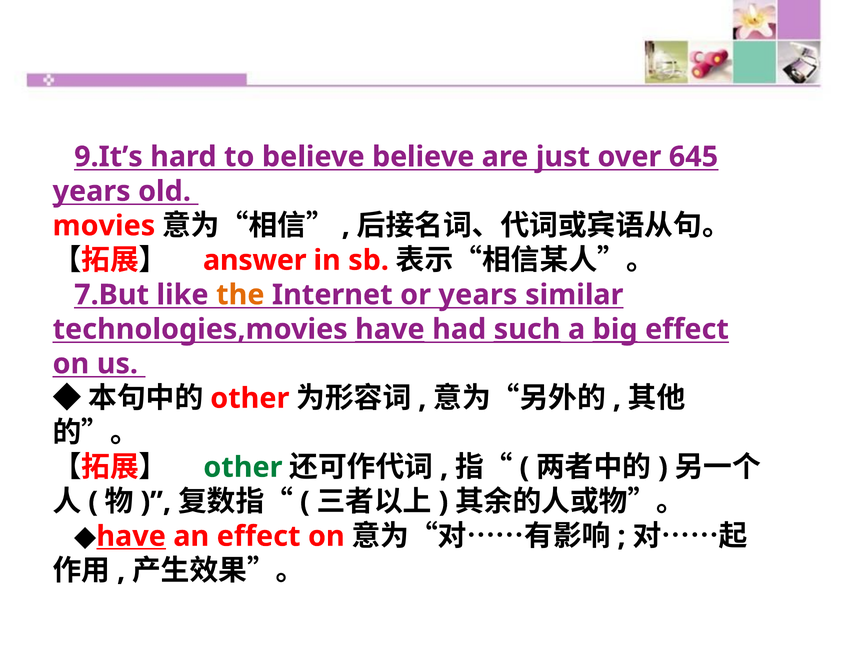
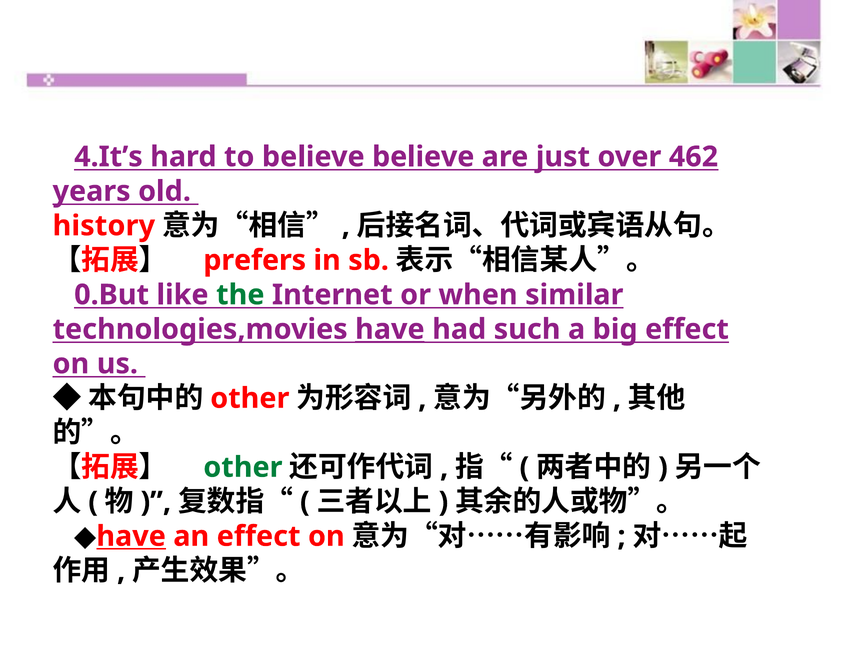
9.It’s: 9.It’s -> 4.It’s (108, 157)
645: 645 -> 462 (693, 157)
movies: movies -> history (104, 226)
answer: answer -> prefers (255, 260)
7.But: 7.But -> 0.But (112, 295)
the colour: orange -> green (240, 295)
or years: years -> when (478, 295)
such underline: present -> none (527, 329)
big underline: present -> none (615, 329)
